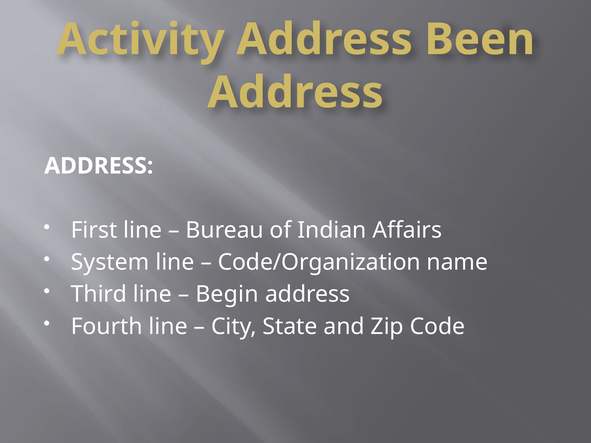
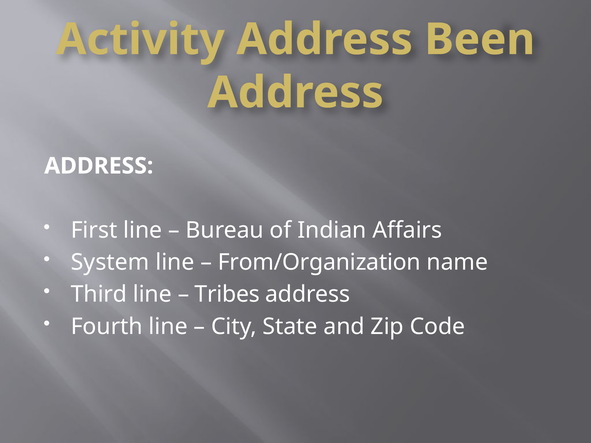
Code/Organization: Code/Organization -> From/Organization (319, 262)
Begin: Begin -> Tribes (227, 295)
